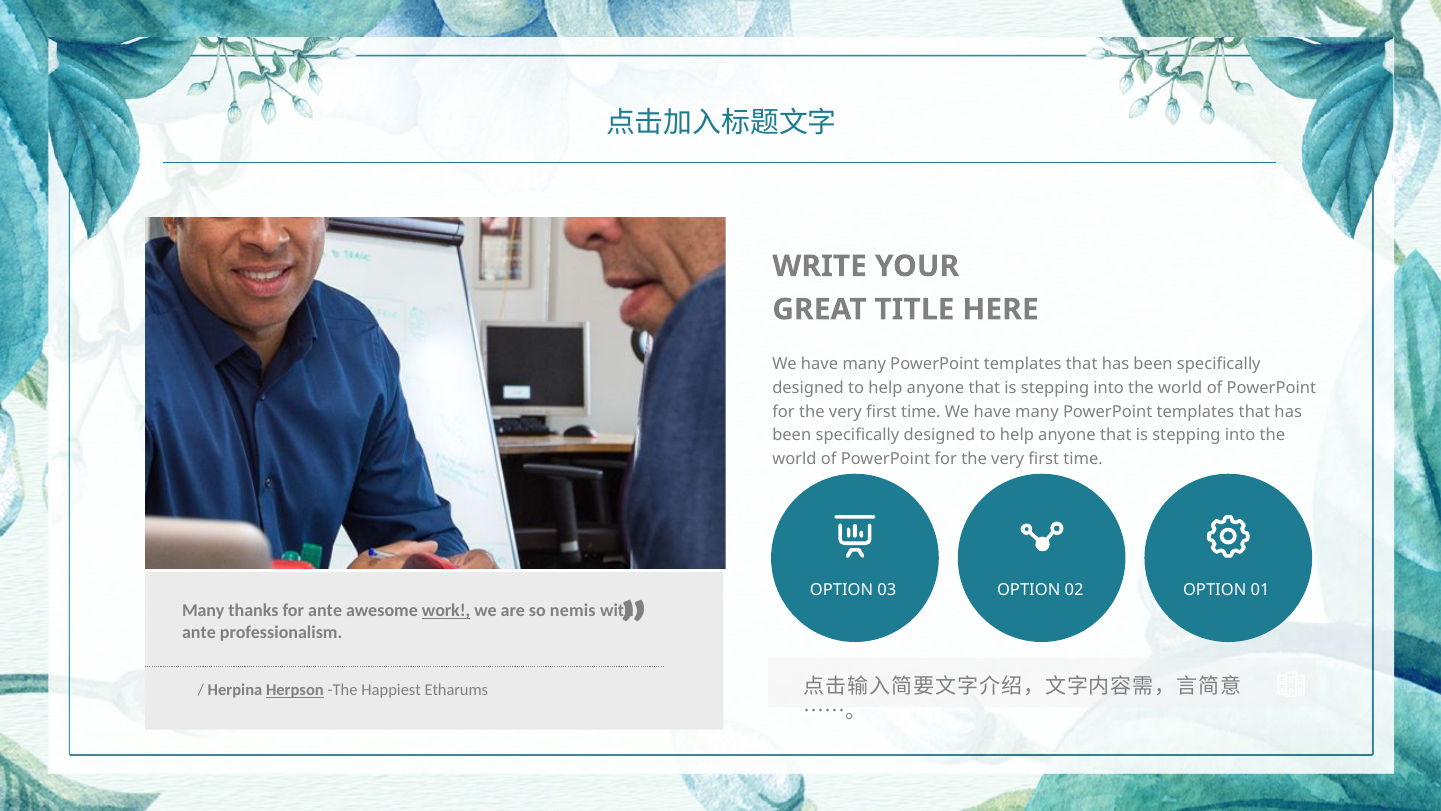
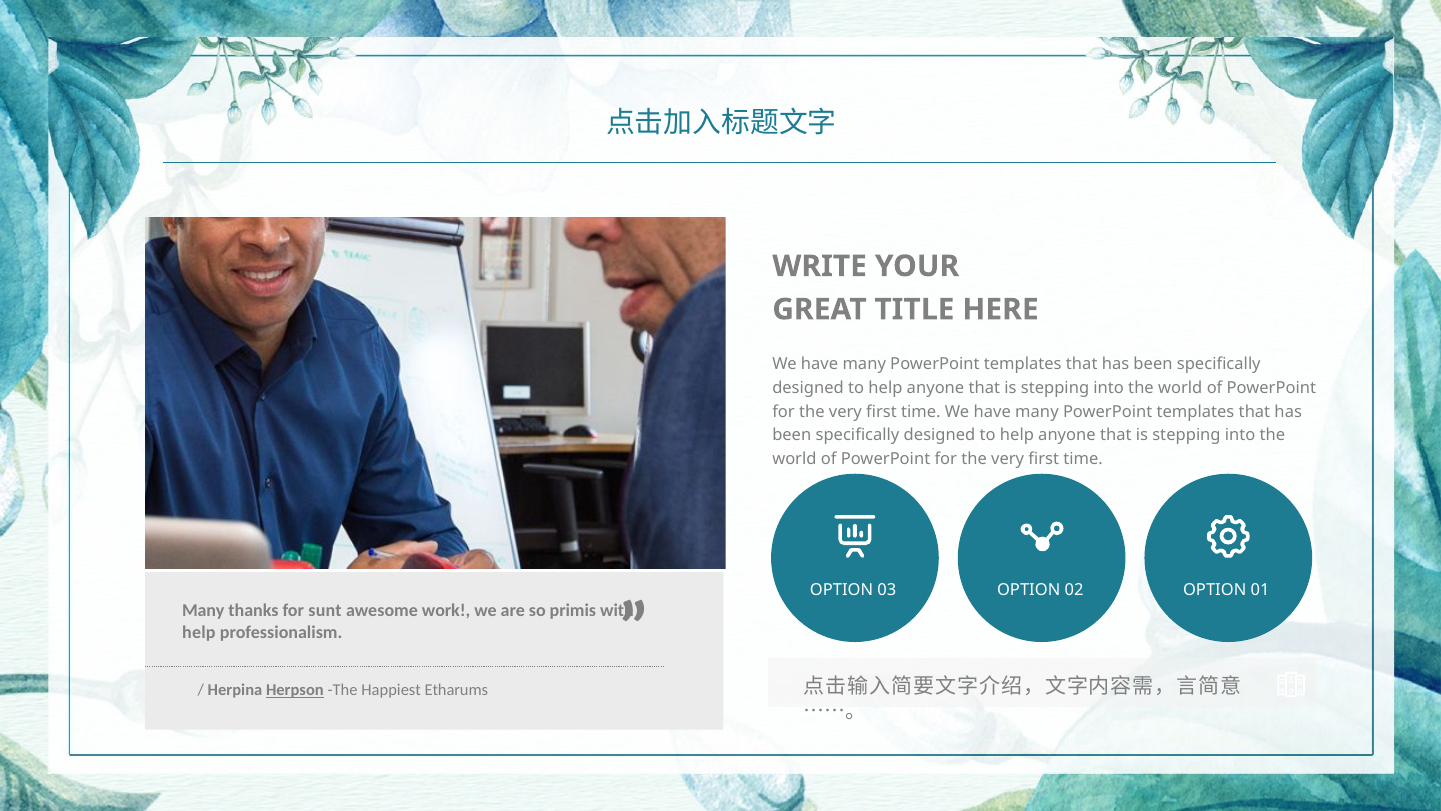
for ante: ante -> sunt (325, 611)
work underline: present -> none (446, 611)
nemis: nemis -> primis (573, 611)
ante: ante -> help (199, 632)
